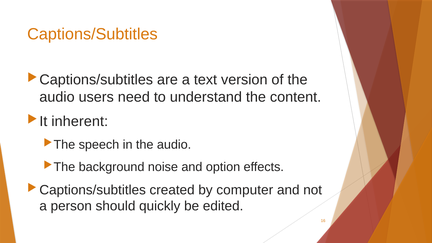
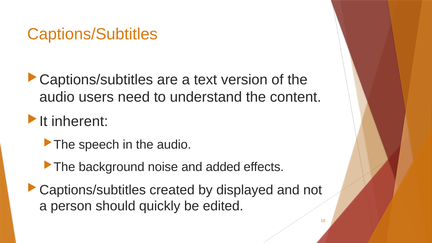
option: option -> added (223, 167)
computer: computer -> displayed (245, 190)
